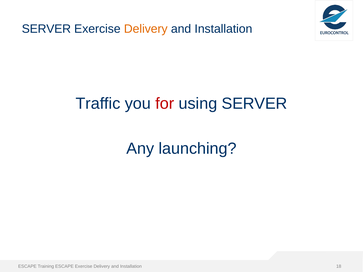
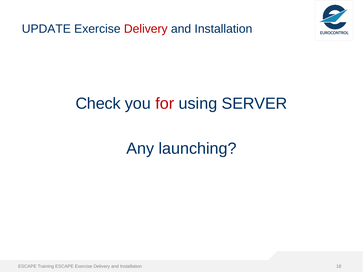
SERVER: SERVER -> UPDATE (46, 29)
Delivery colour: orange -> red (146, 29)
Traffic: Traffic -> Check (98, 104)
